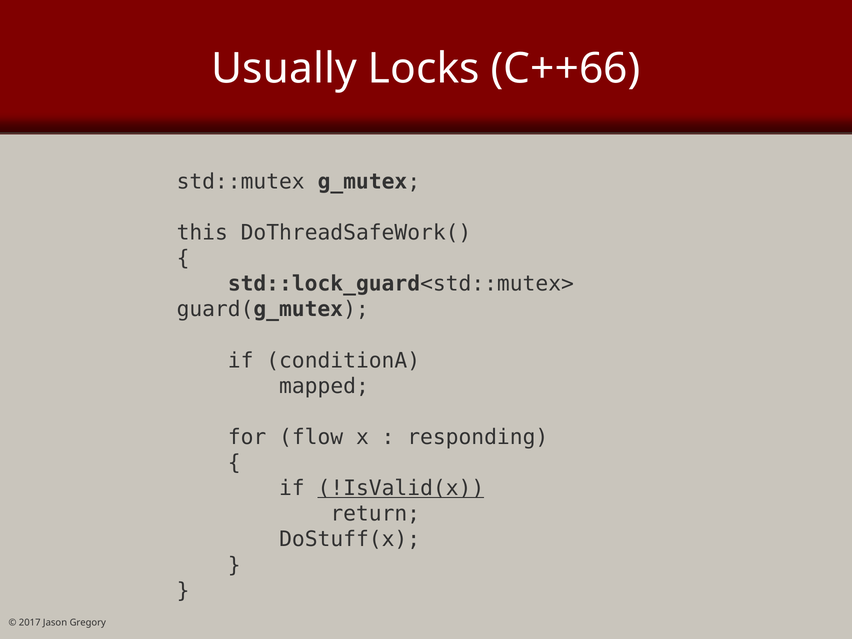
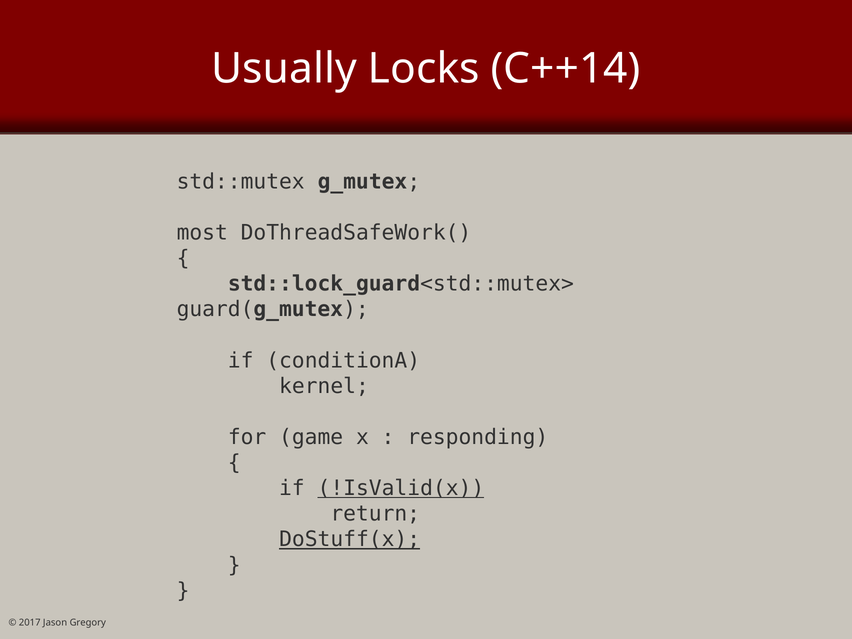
C++66: C++66 -> C++14 (566, 69)
this: this -> most (202, 233)
mapped: mapped -> kernel (324, 386)
flow: flow -> game (311, 437)
DoStuff(x underline: none -> present (350, 539)
